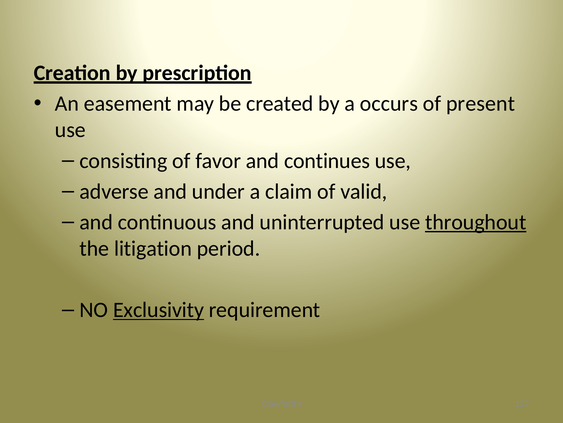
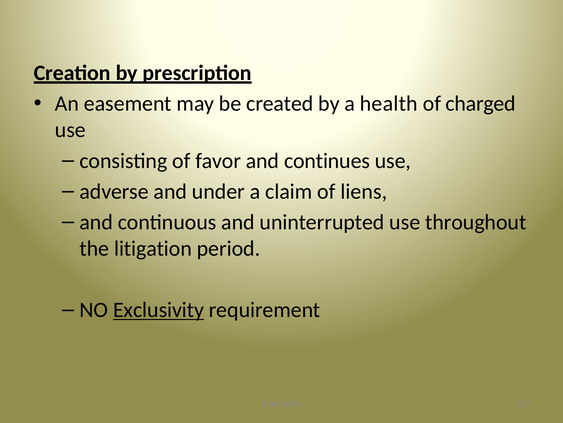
occurs: occurs -> health (389, 104)
present: present -> charged (481, 104)
valid: valid -> liens (364, 191)
throughout underline: present -> none (476, 222)
